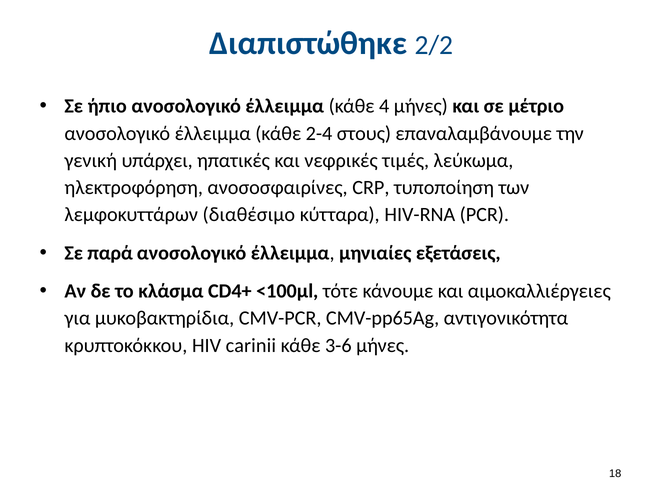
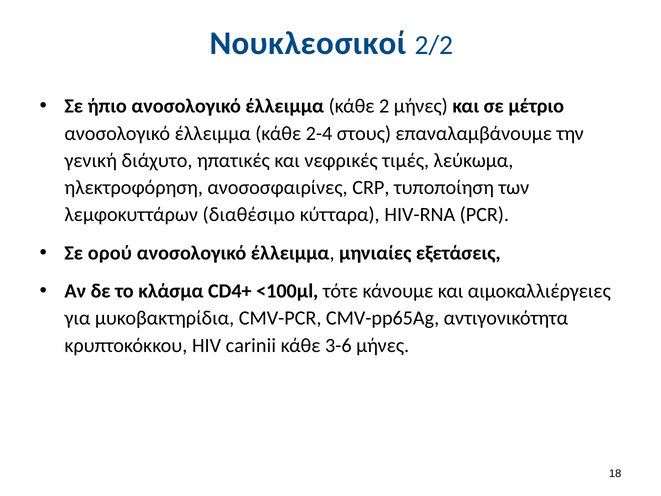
Διαπιστώθηκε: Διαπιστώθηκε -> Νουκλεοσικοί (308, 44)
4: 4 -> 2 (384, 106)
υπάρχει: υπάρχει -> διάχυτο (157, 160)
παρά: παρά -> ορού (110, 253)
